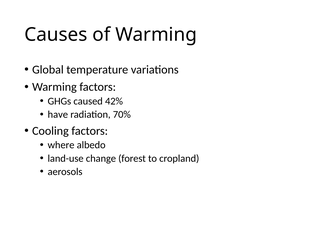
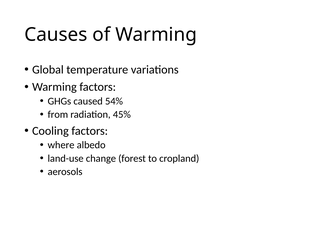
42%: 42% -> 54% (114, 101)
have: have -> from (58, 115)
70%: 70% -> 45% (122, 115)
